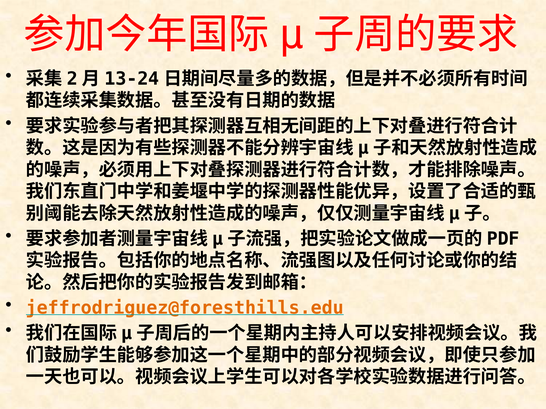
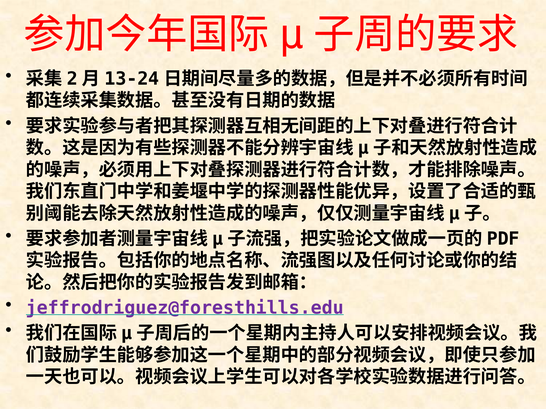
jeffrodriguez@foresthills.edu colour: orange -> purple (185, 308)
